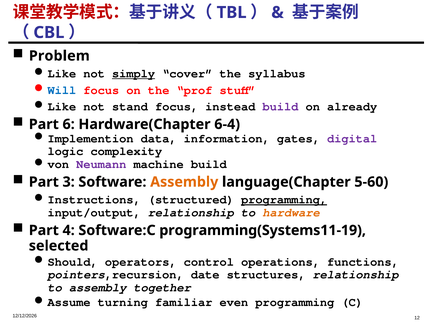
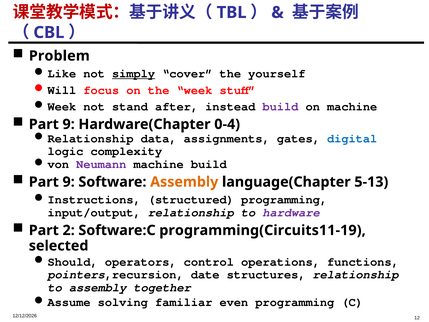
syllabus: syllabus -> yourself (277, 74)
Will colour: blue -> black (62, 90)
the prof: prof -> week (194, 90)
Like: Like -> Week (62, 106)
stand focus: focus -> after (177, 106)
on already: already -> machine (352, 106)
6: 6 -> 9 (69, 124)
6-4: 6-4 -> 0-4 (227, 124)
Implemention: Implemention -> Relationship (91, 138)
information: information -> assignments (227, 138)
digital colour: purple -> blue (352, 138)
3: 3 -> 9 (69, 182)
5-60: 5-60 -> 5-13 (371, 182)
programming underline: present -> none (284, 200)
hardware colour: orange -> purple (291, 212)
4: 4 -> 2 (69, 230)
programming(Systems11-19: programming(Systems11-19 -> programming(Circuits11-19 (263, 230)
turning: turning -> solving (123, 302)
